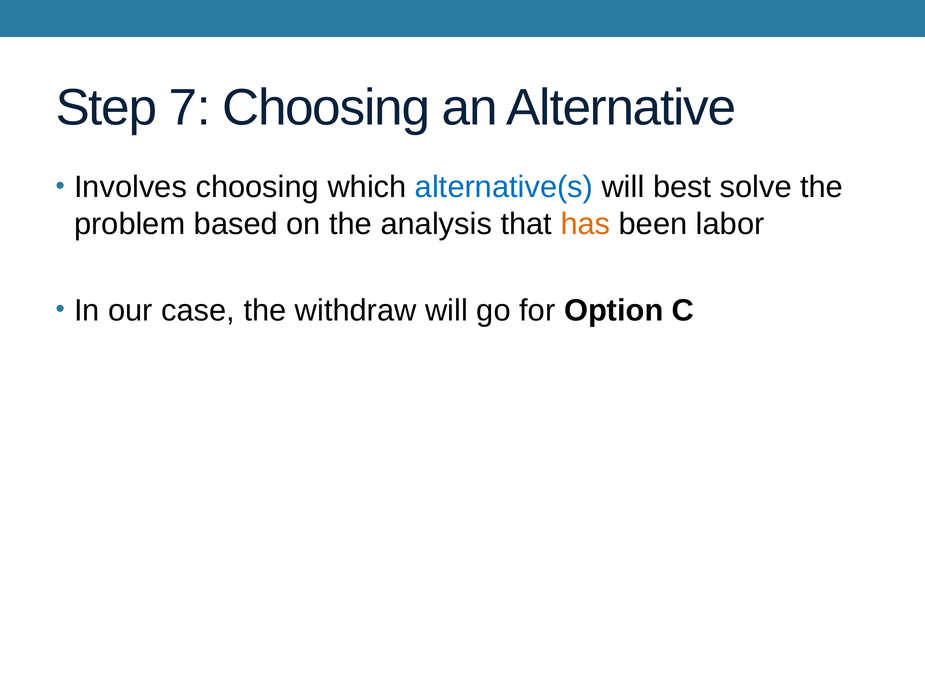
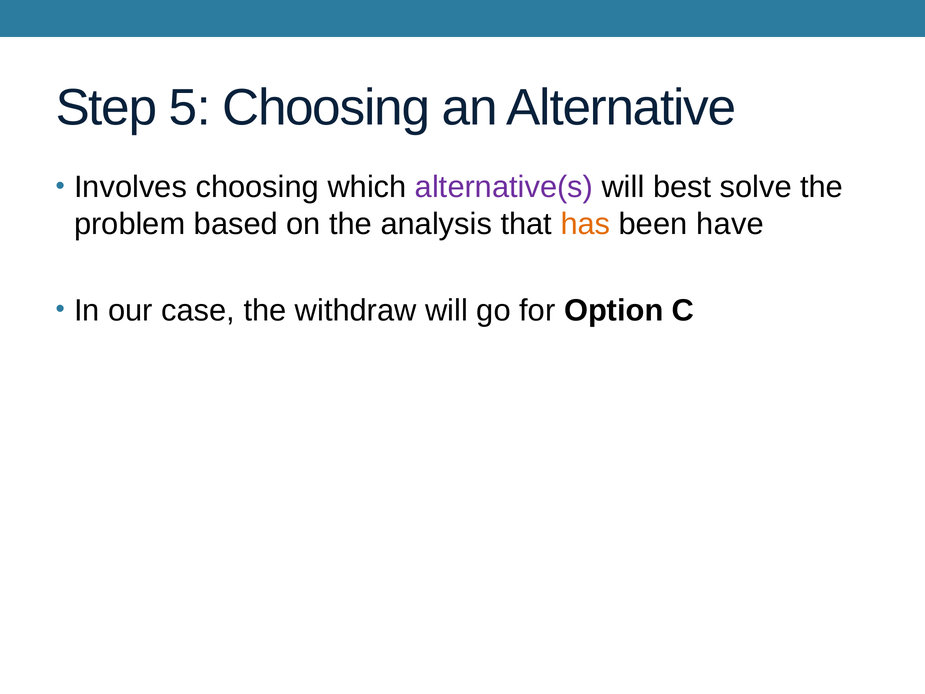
7: 7 -> 5 (190, 108)
alternative(s colour: blue -> purple (504, 187)
labor: labor -> have (730, 224)
